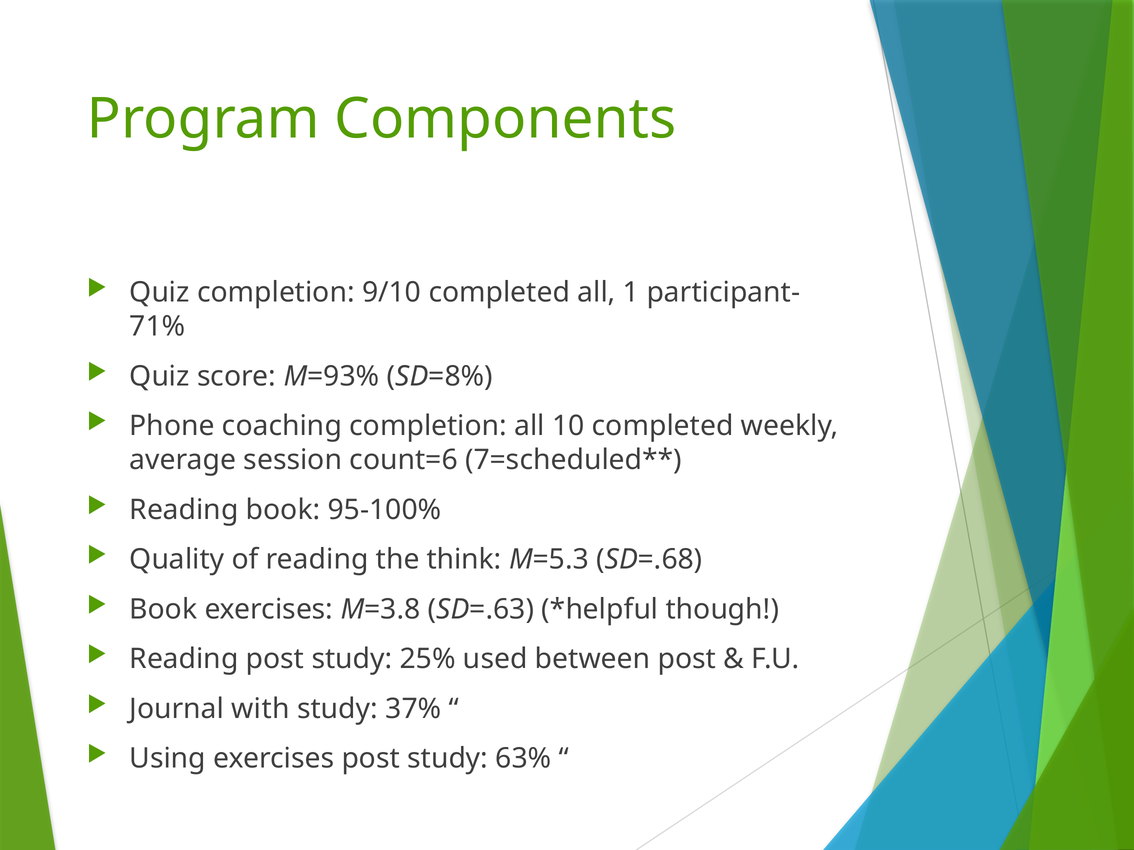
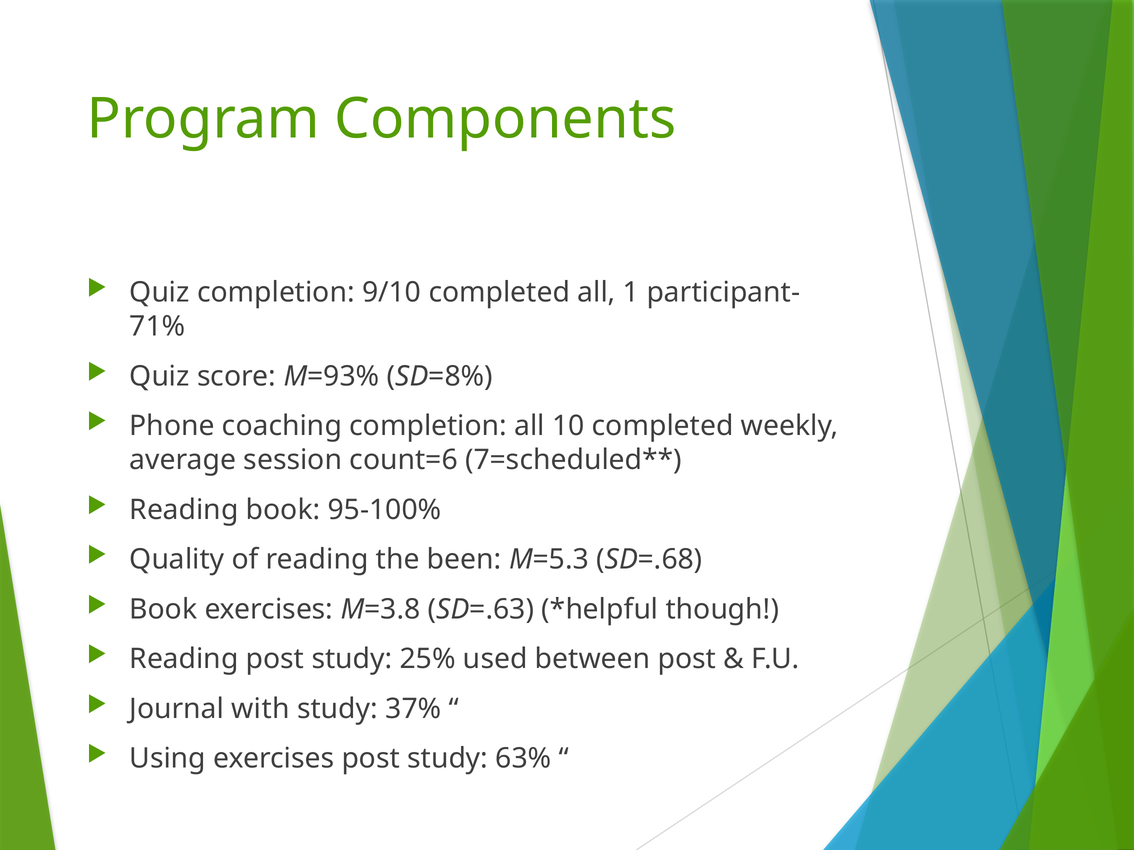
think: think -> been (464, 560)
